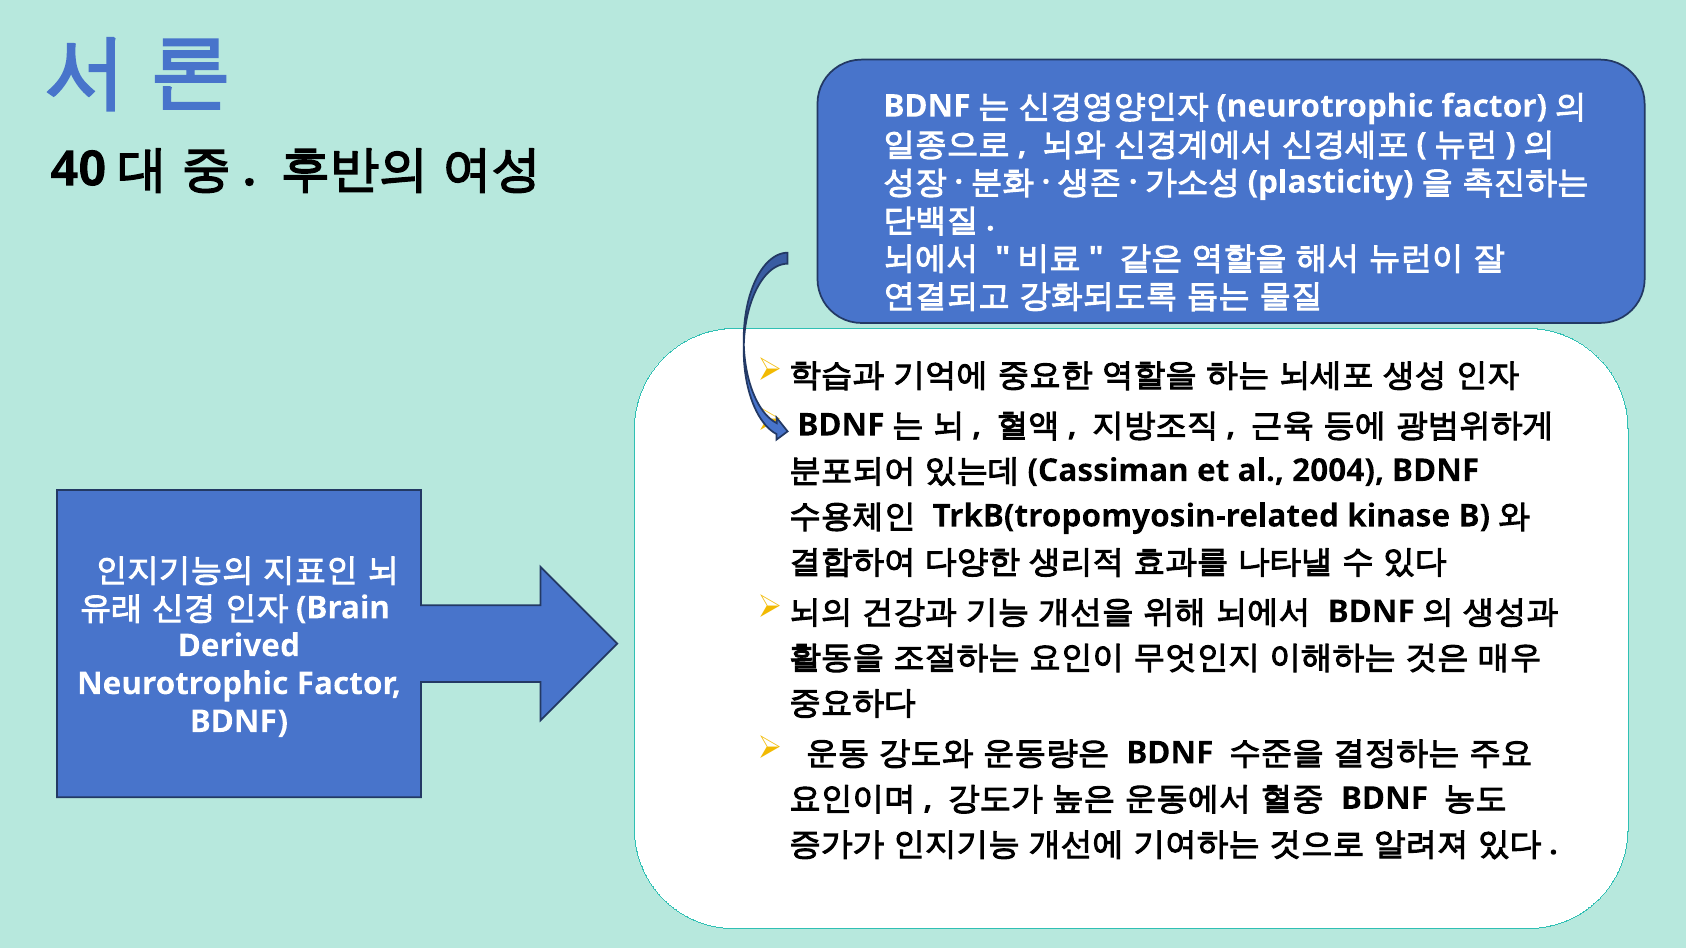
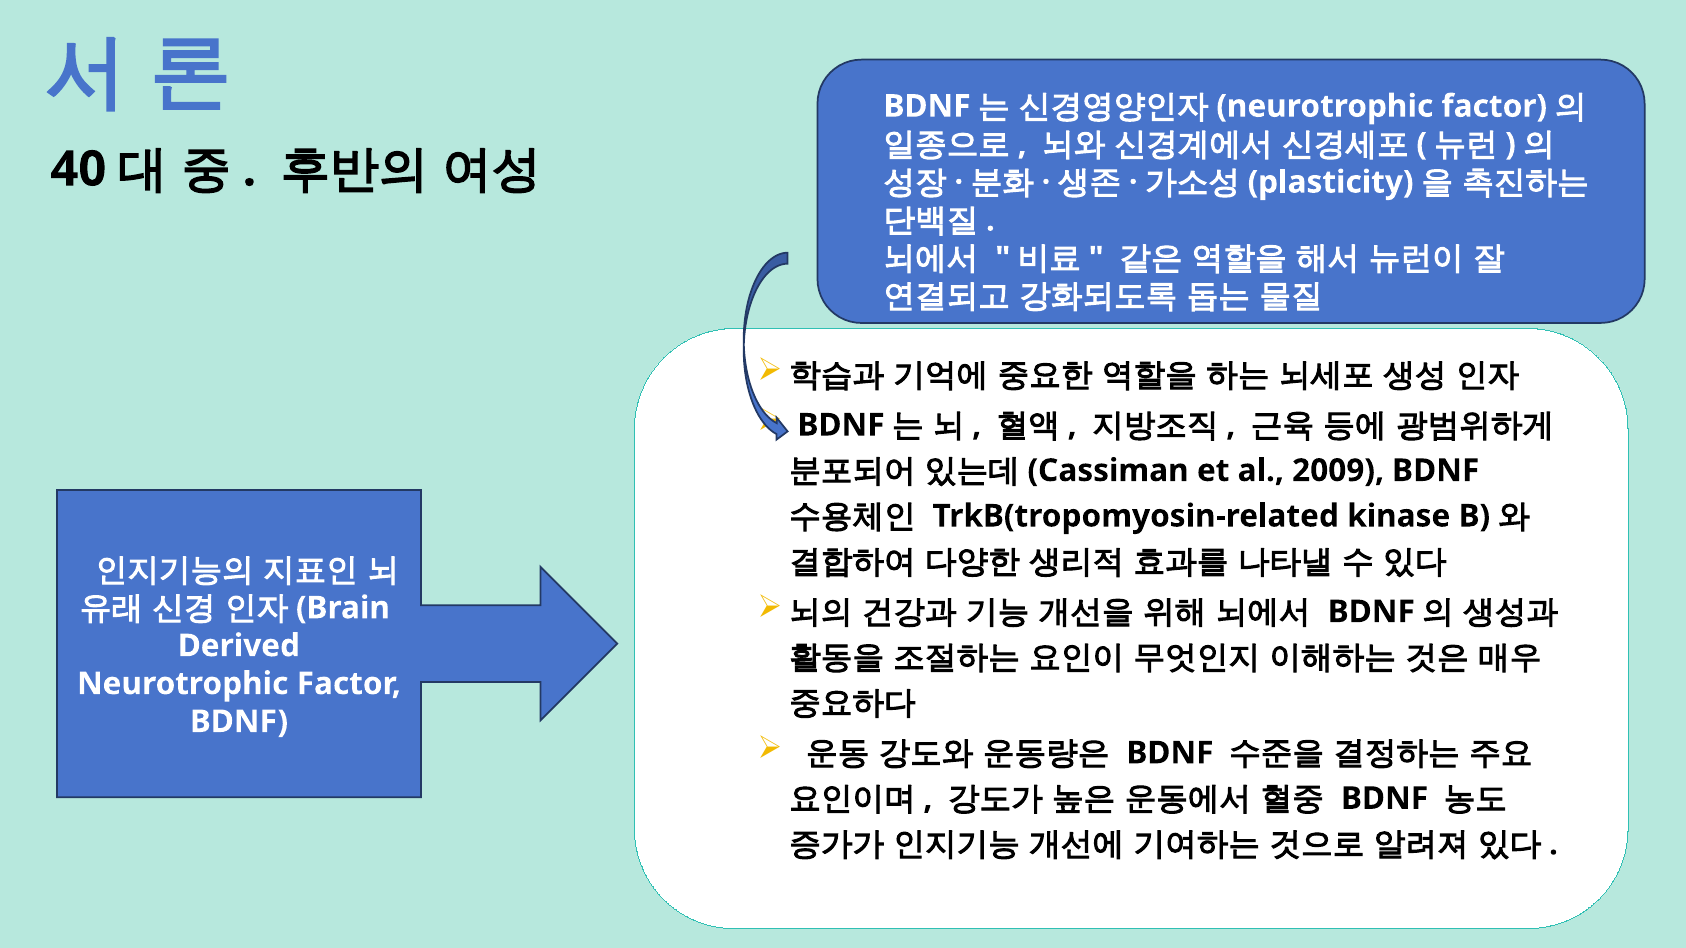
2004: 2004 -> 2009 (1338, 471)
